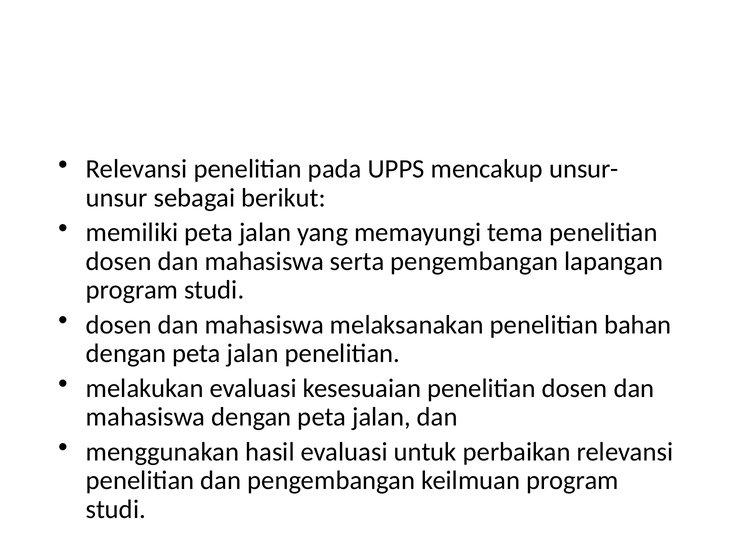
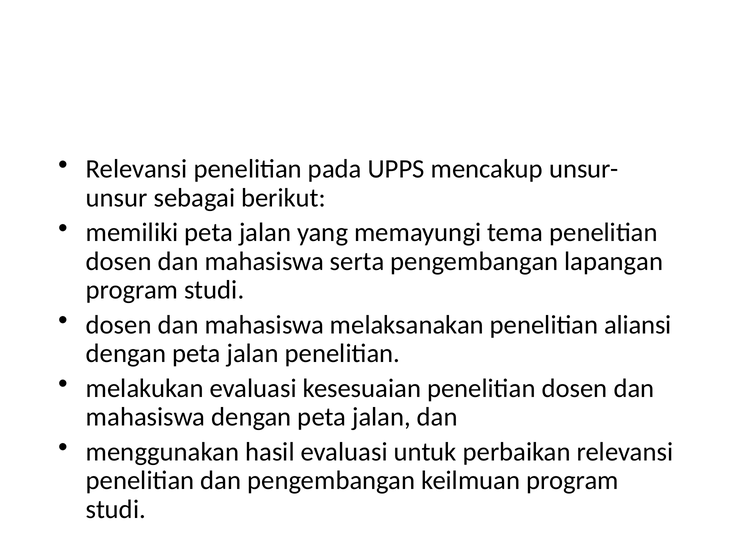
bahan: bahan -> aliansi (638, 325)
